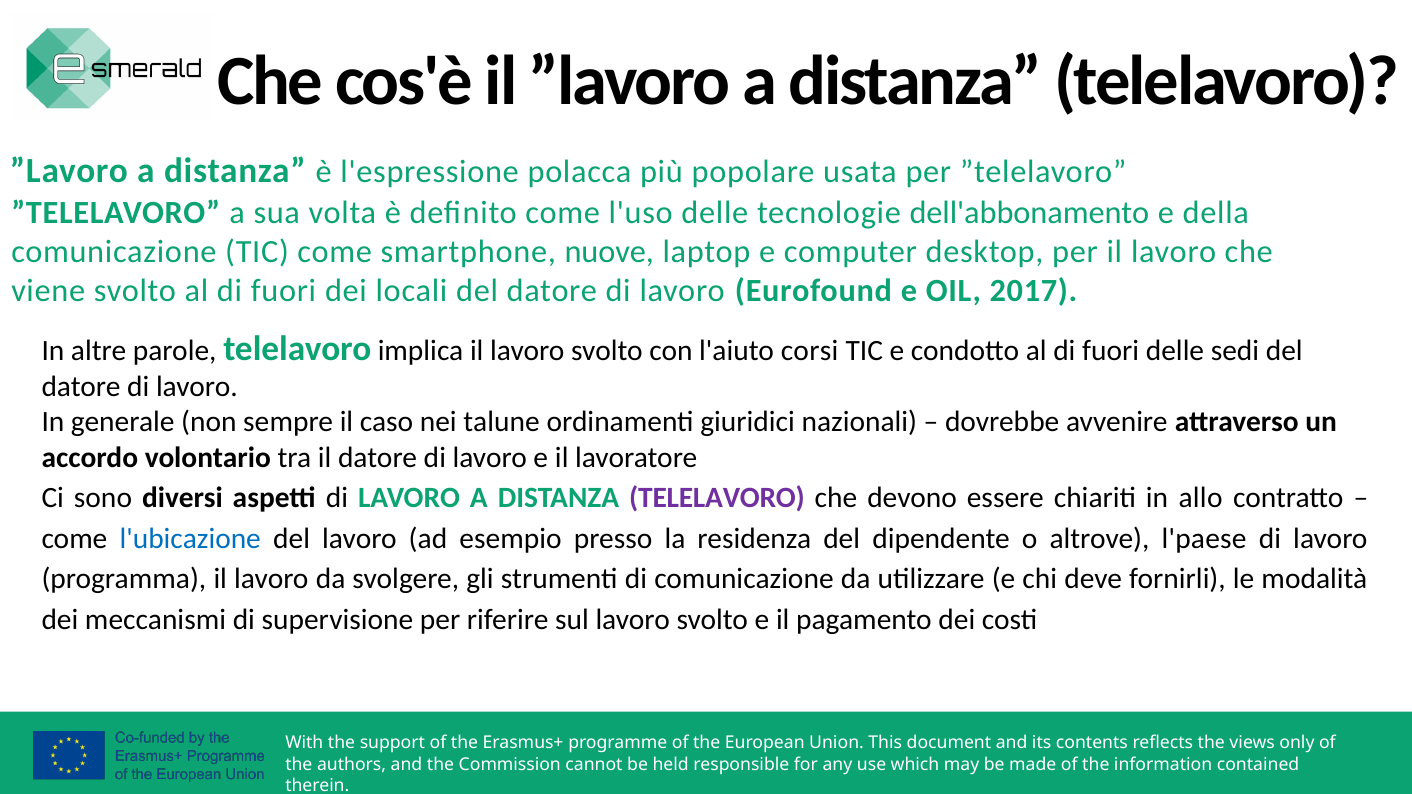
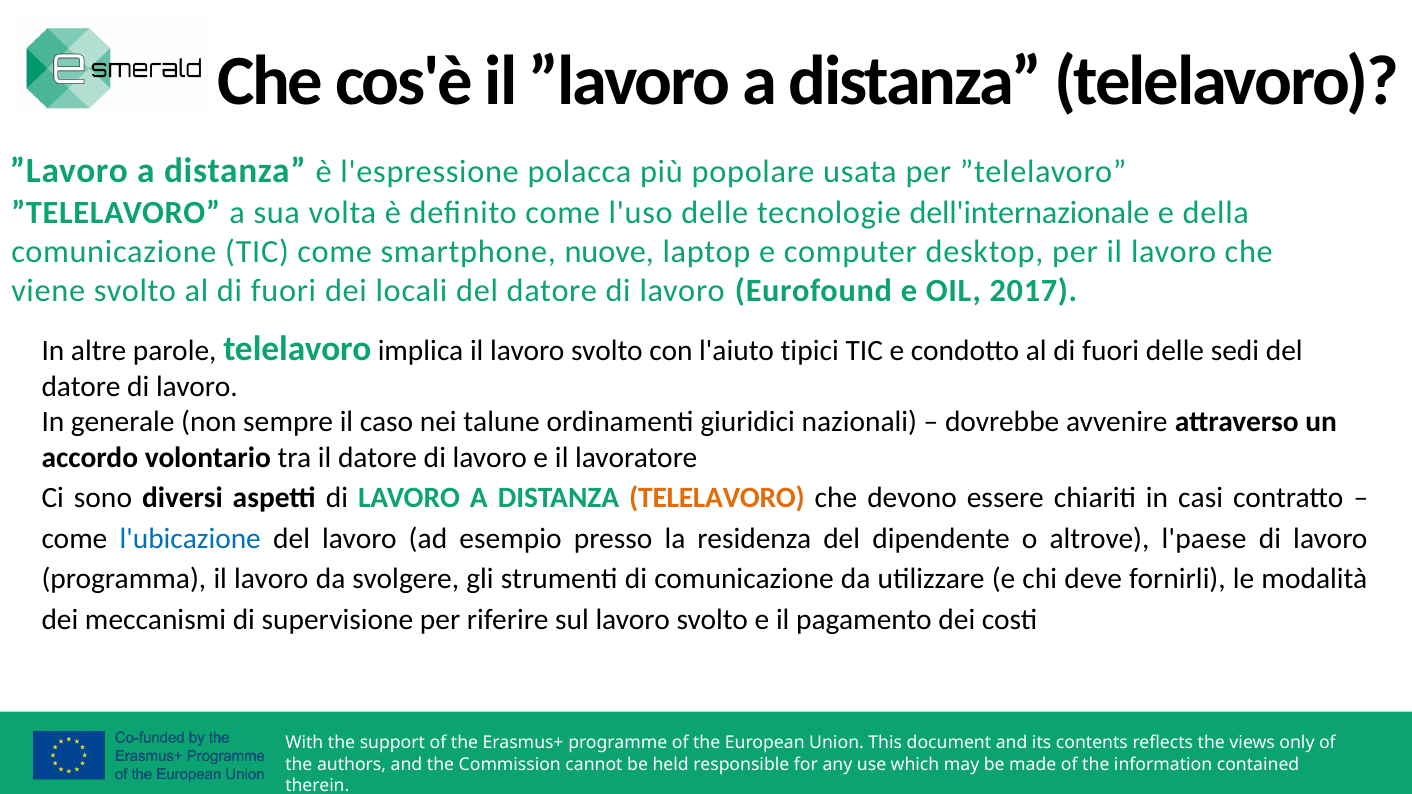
dell'abbonamento: dell'abbonamento -> dell'internazionale (1029, 213)
corsi: corsi -> tipici (810, 350)
TELELAVORO colour: purple -> orange (717, 498)
allo: allo -> casi (1201, 498)
